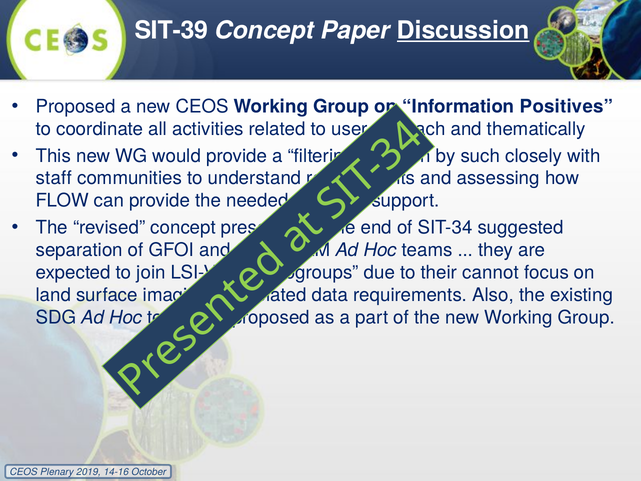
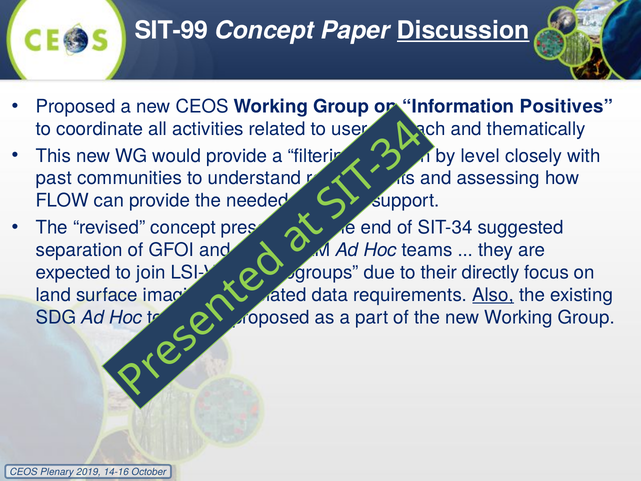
SIT-39: SIT-39 -> SIT-99 (171, 31)
such: such -> level (480, 156)
staff: staff -> past (54, 178)
cannot: cannot -> directly (491, 272)
Also underline: none -> present (493, 295)
